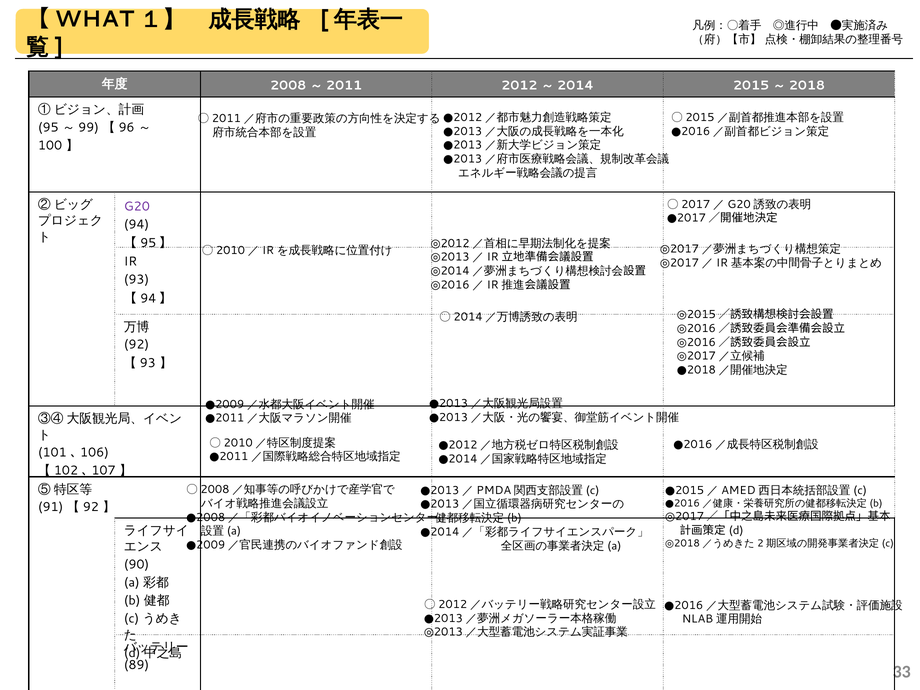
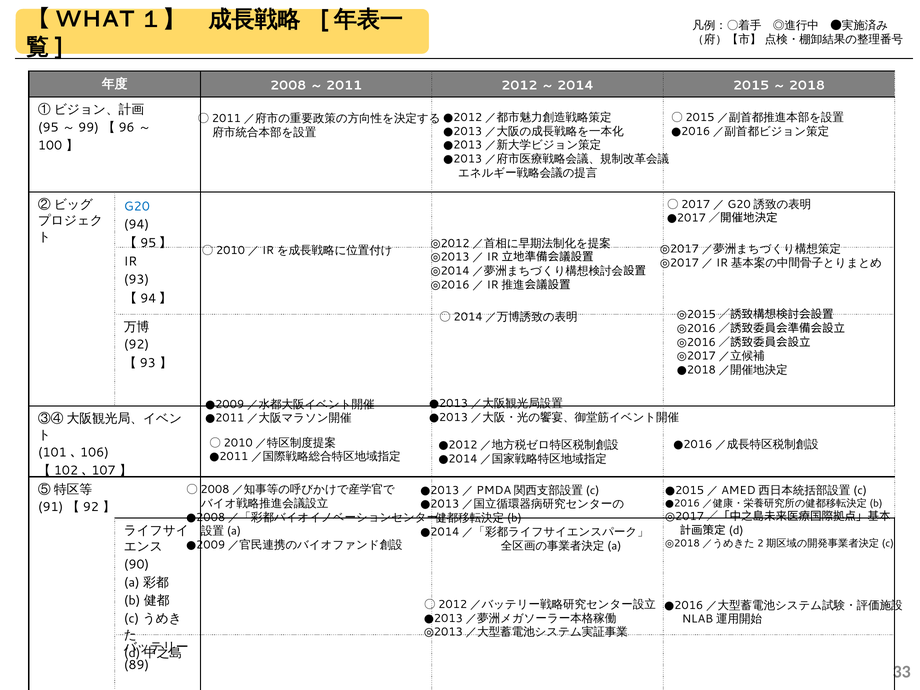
G20 colour: purple -> blue (137, 206)
